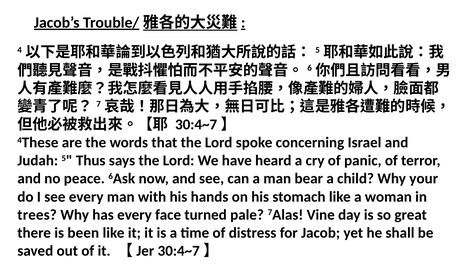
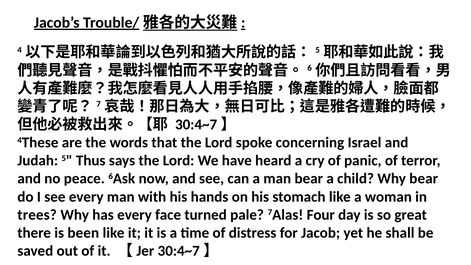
Why your: your -> bear (424, 179)
Vine: Vine -> Four (321, 215)
